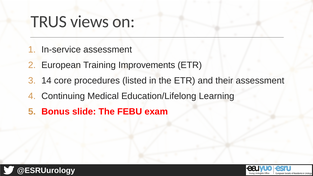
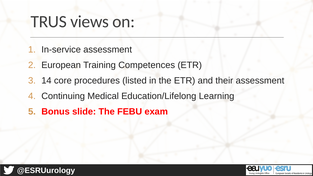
Improvements: Improvements -> Competences (147, 65)
